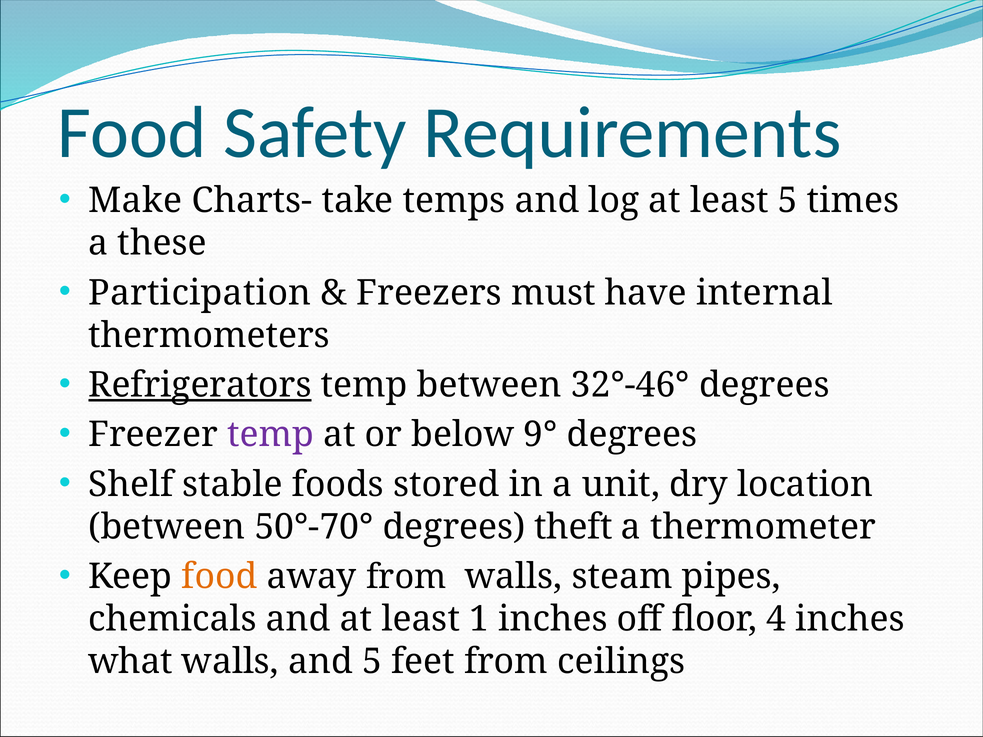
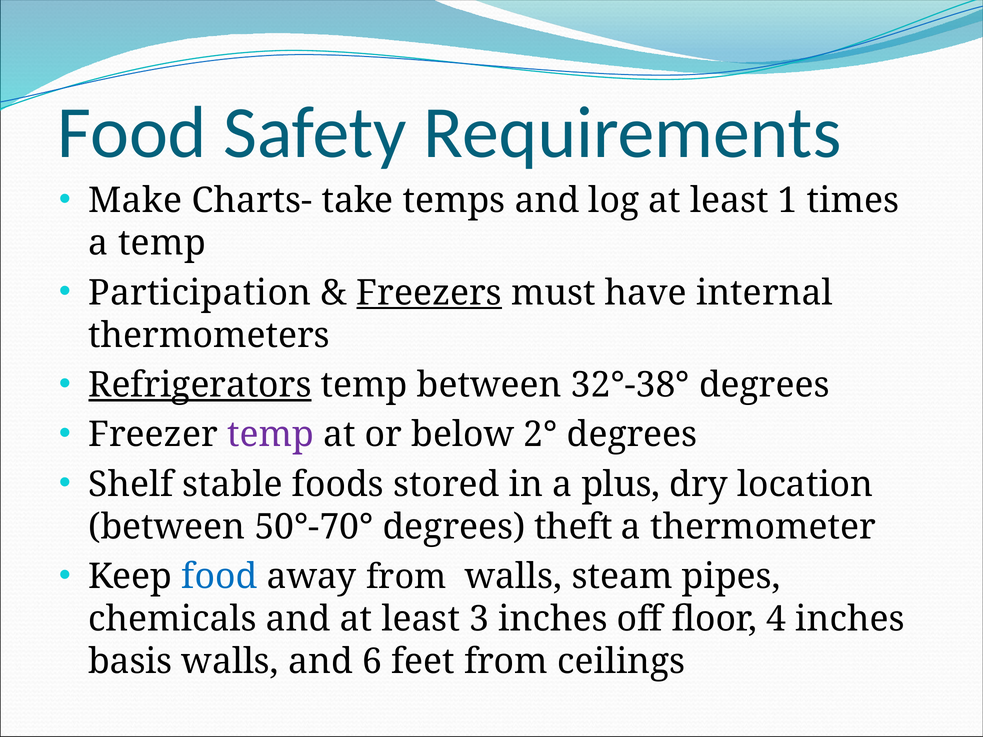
least 5: 5 -> 1 (788, 201)
a these: these -> temp (162, 243)
Freezers underline: none -> present (429, 293)
32°-46°: 32°-46° -> 32°-38° (630, 385)
9°: 9° -> 2° (540, 435)
unit: unit -> plus (621, 484)
food colour: orange -> blue (219, 577)
1: 1 -> 3 (479, 619)
what: what -> basis (130, 662)
and 5: 5 -> 6 (372, 662)
